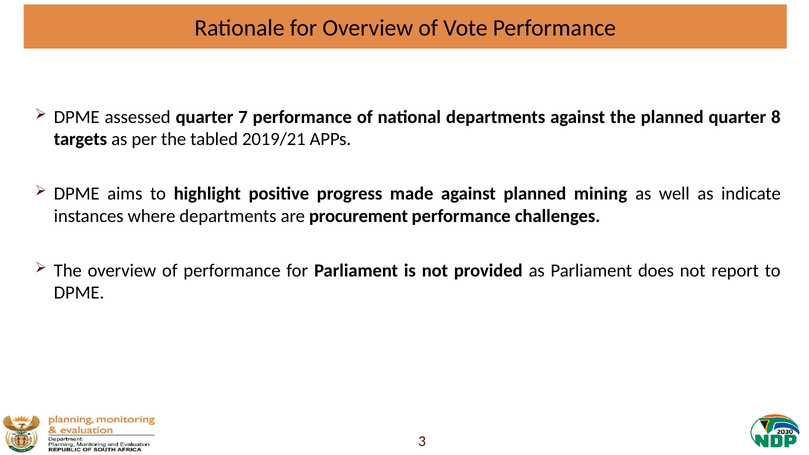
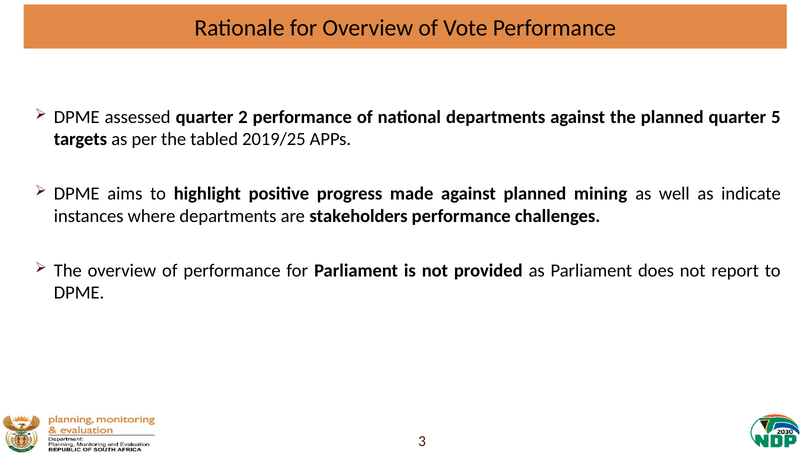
7: 7 -> 2 (243, 117)
8: 8 -> 5 (776, 117)
2019/21: 2019/21 -> 2019/25 (274, 139)
procurement: procurement -> stakeholders (358, 216)
